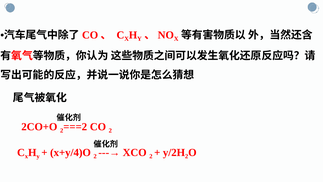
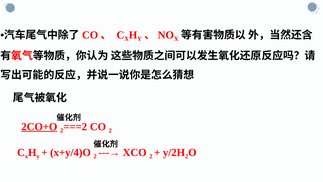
2CO+O underline: none -> present (39, 127)
